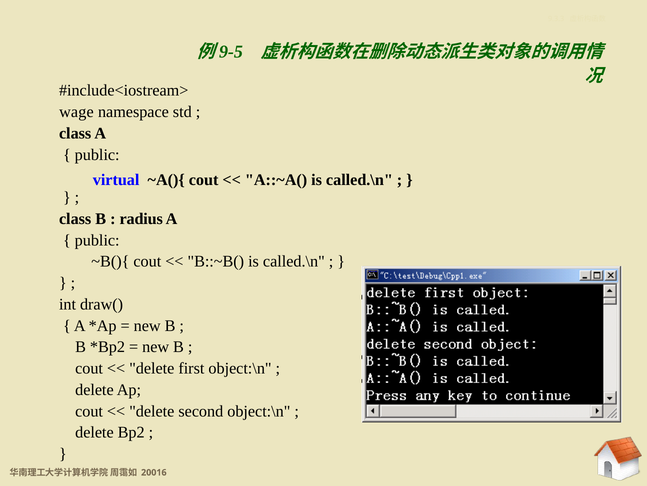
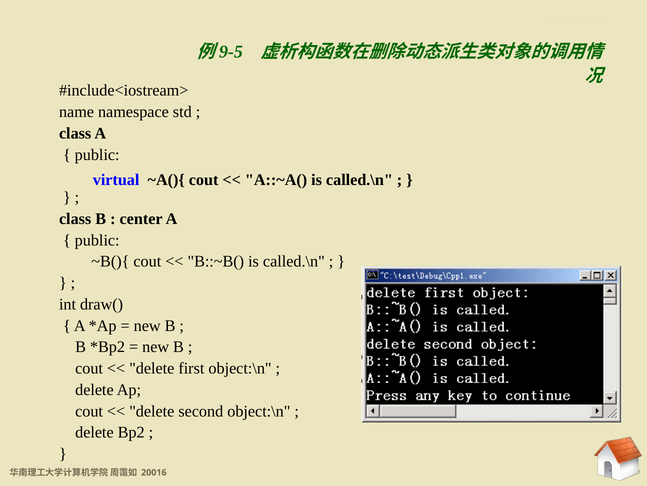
wage: wage -> name (77, 112)
radius: radius -> center (141, 218)
